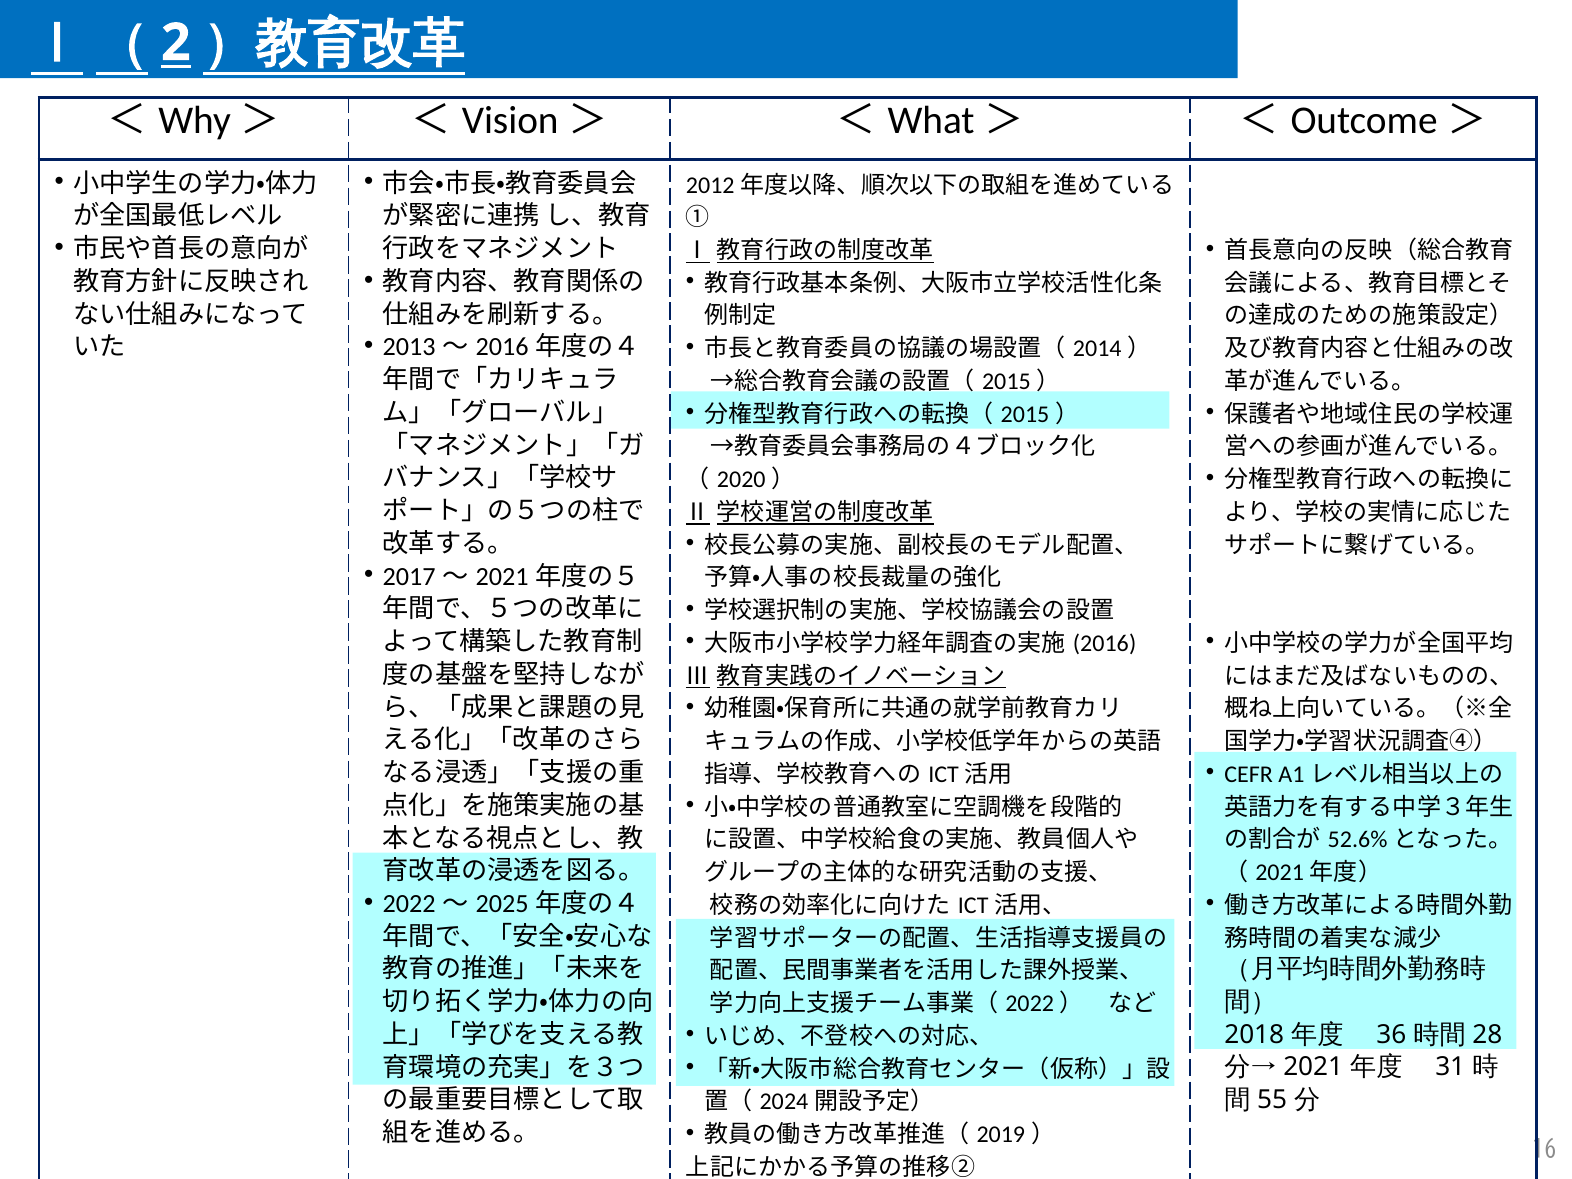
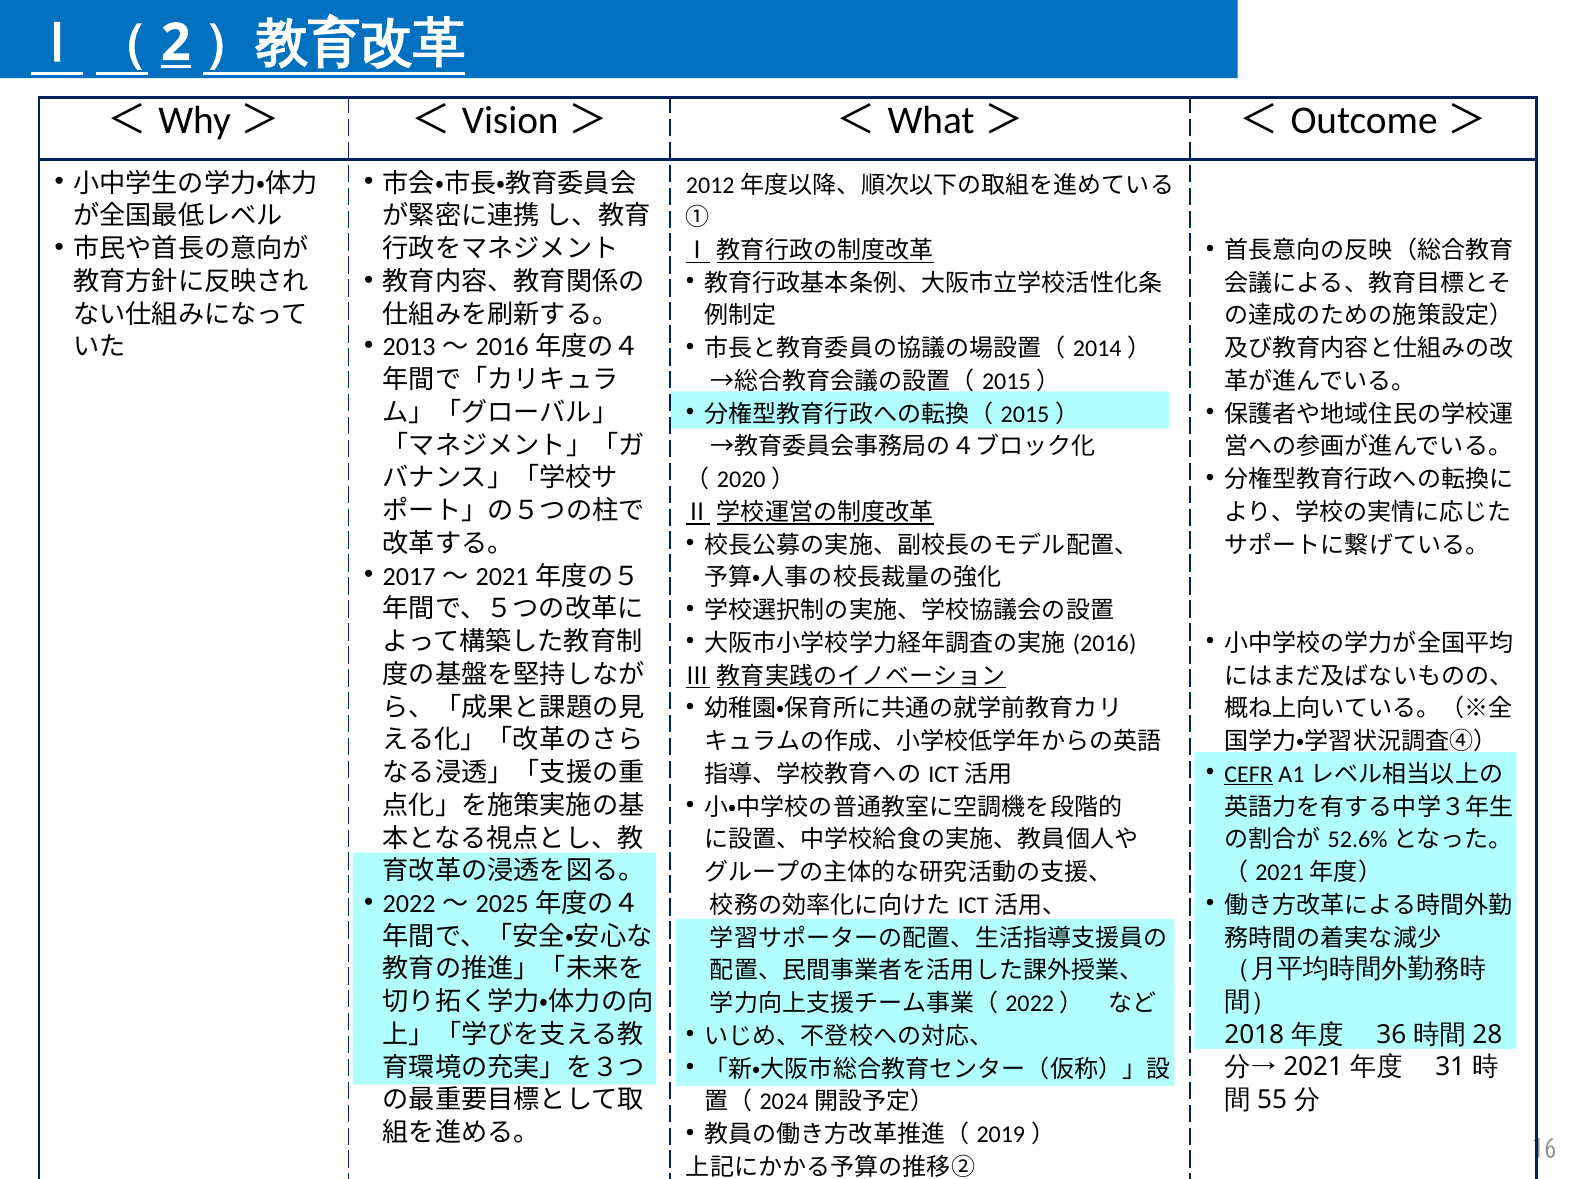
CEFR underline: none -> present (1249, 774)
